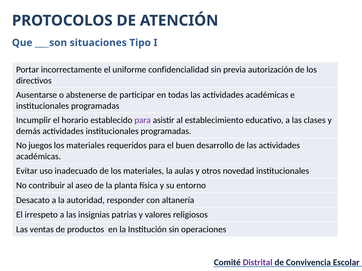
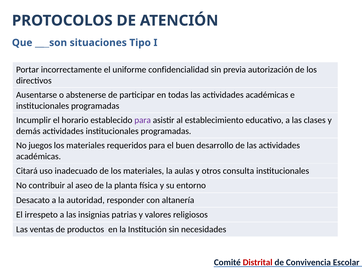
Evitar: Evitar -> Citará (27, 171)
novedad: novedad -> consulta (238, 171)
operaciones: operaciones -> necesidades (204, 230)
Distrital colour: purple -> red (258, 263)
